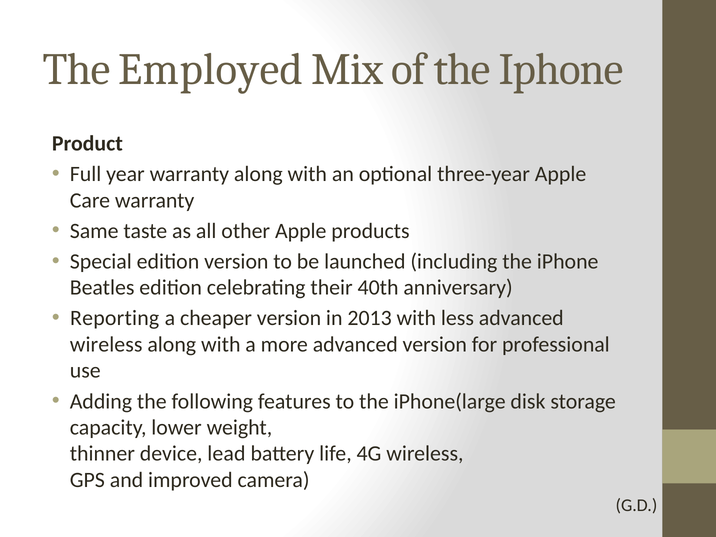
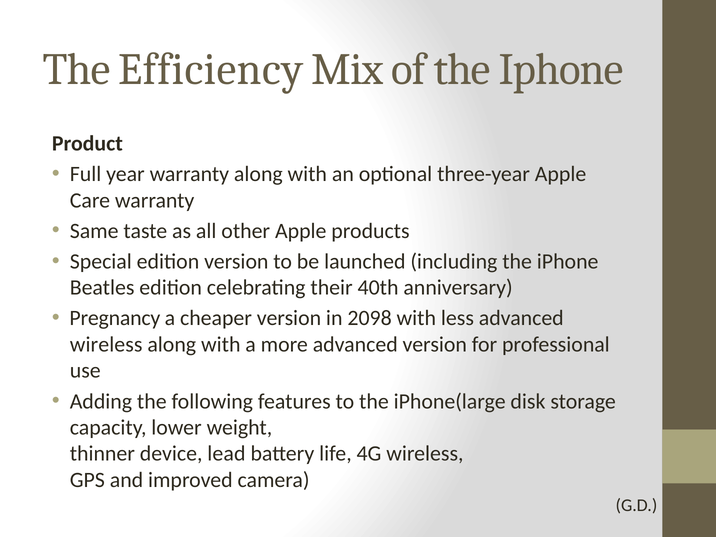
Employed: Employed -> Efficiency (211, 69)
Reporting: Reporting -> Pregnancy (115, 318)
2013: 2013 -> 2098 (370, 318)
